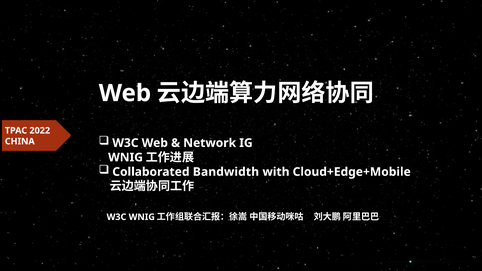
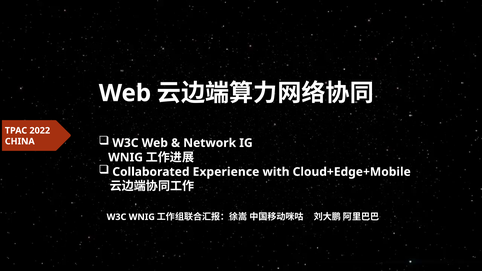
Bandwidth: Bandwidth -> Experience (226, 172)
